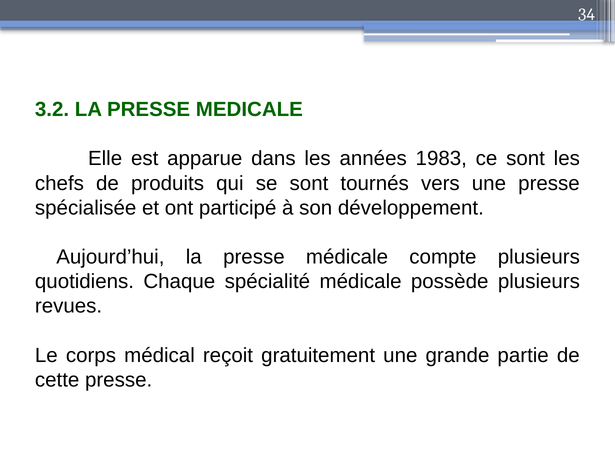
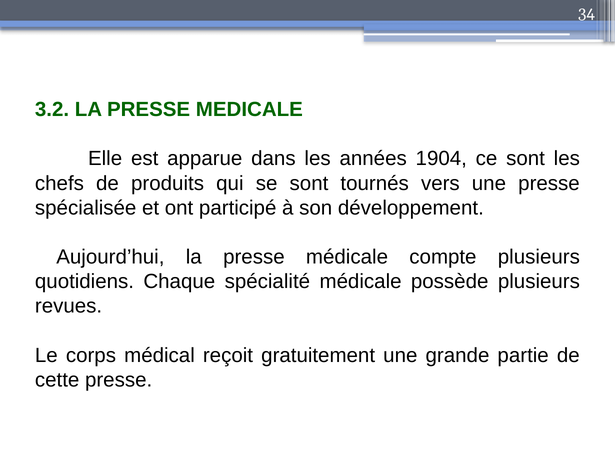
1983: 1983 -> 1904 (441, 159)
